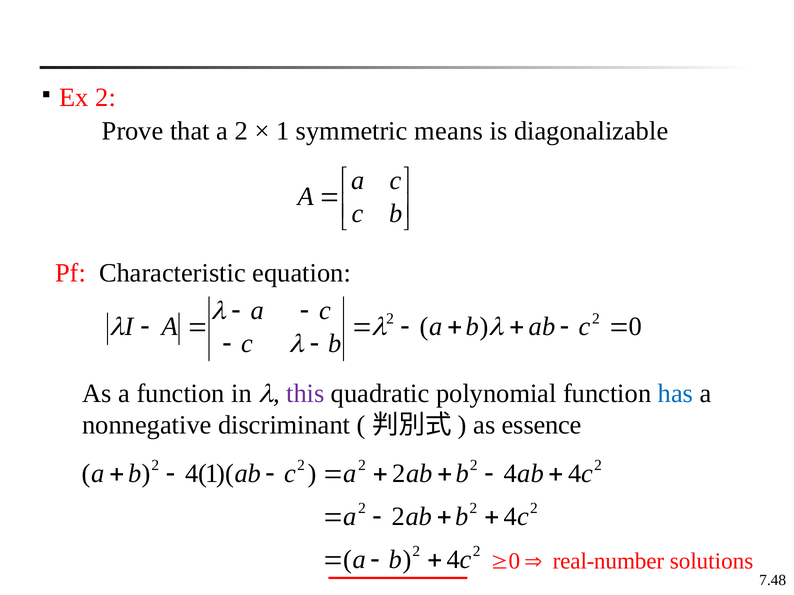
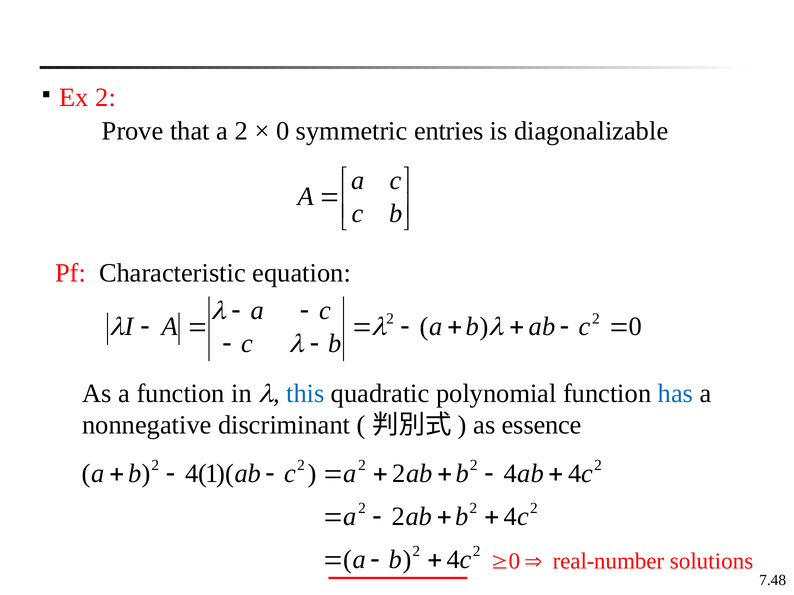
1: 1 -> 0 (283, 131)
means: means -> entries (449, 131)
this colour: purple -> blue (305, 394)
